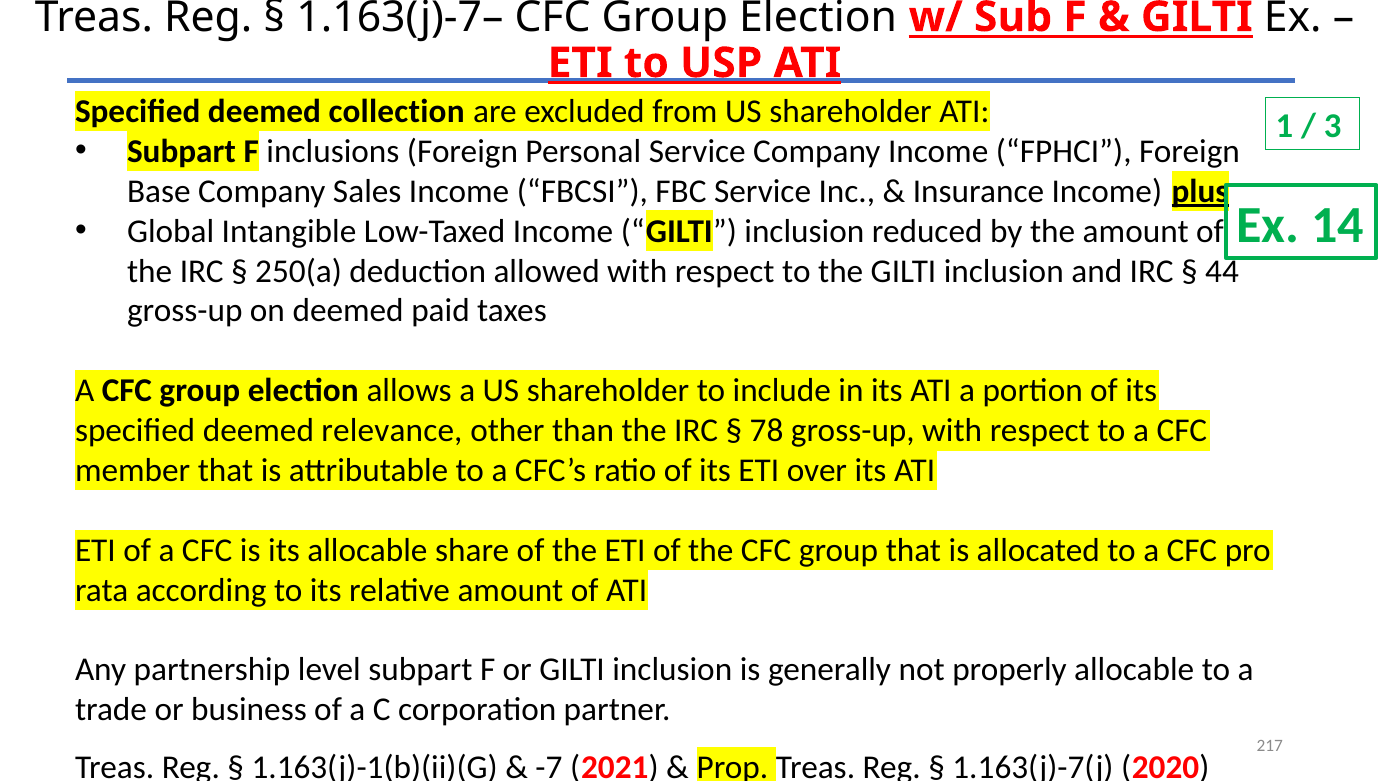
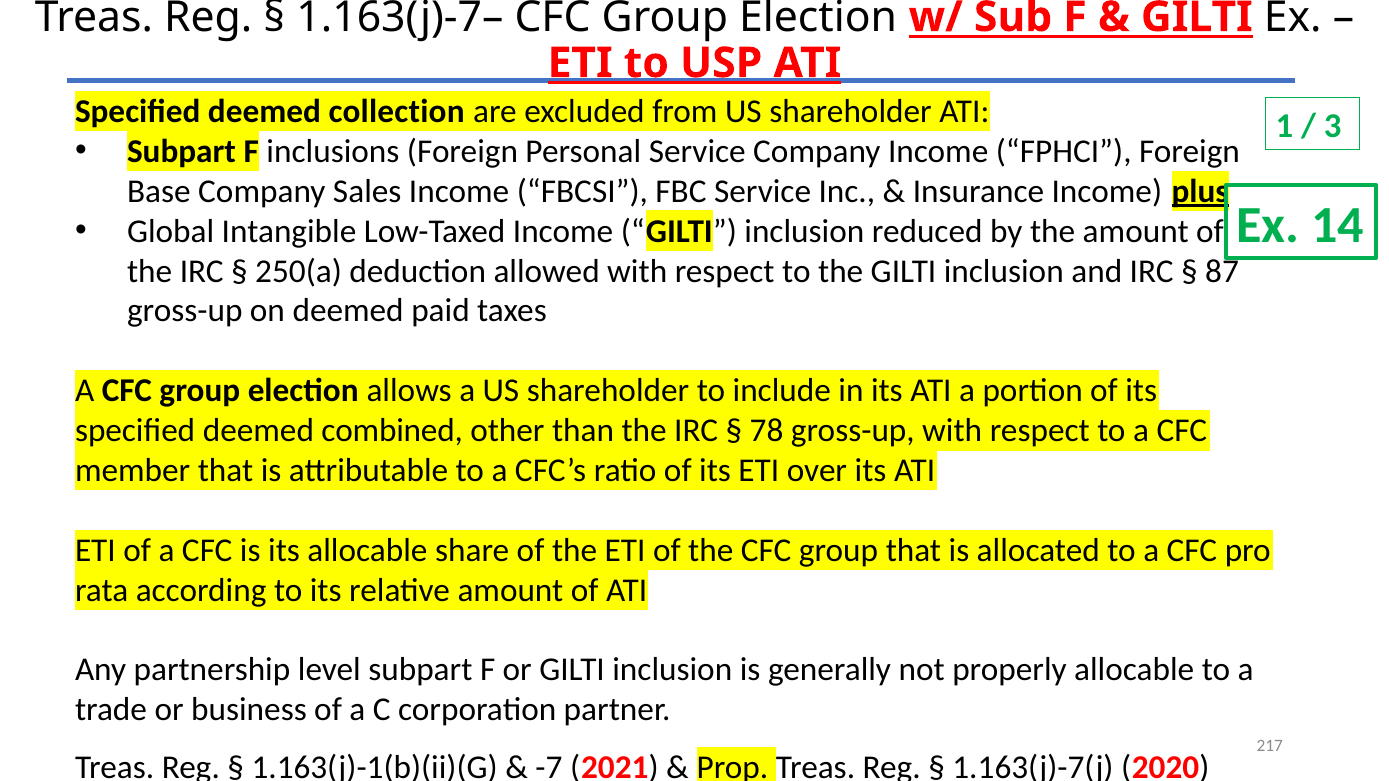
44: 44 -> 87 (1222, 271)
relevance: relevance -> combined (392, 431)
